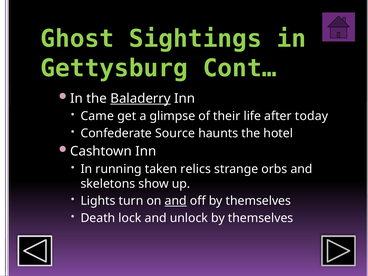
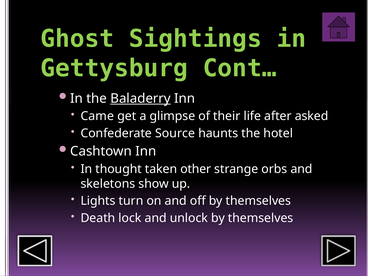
today: today -> asked (312, 116)
running: running -> thought (119, 169)
relics: relics -> other (196, 169)
and underline: present -> none (176, 201)
